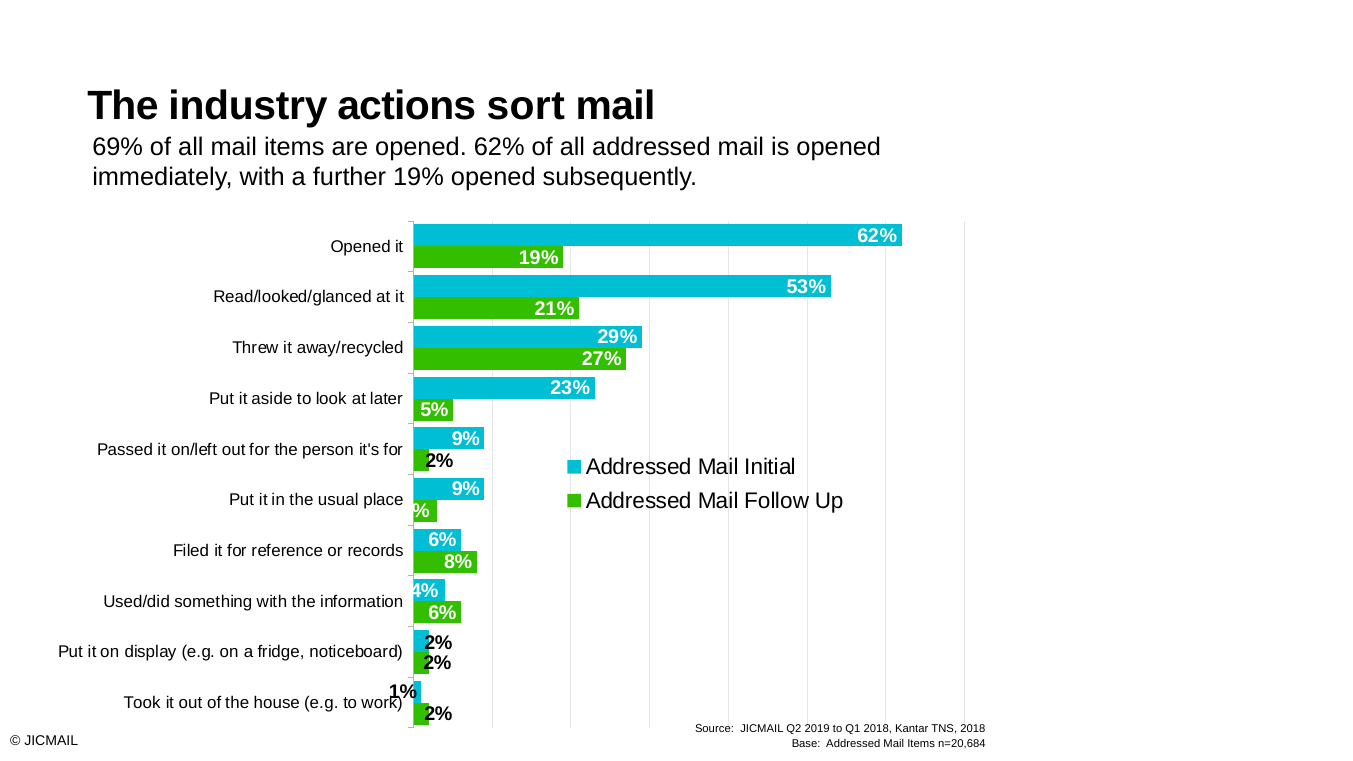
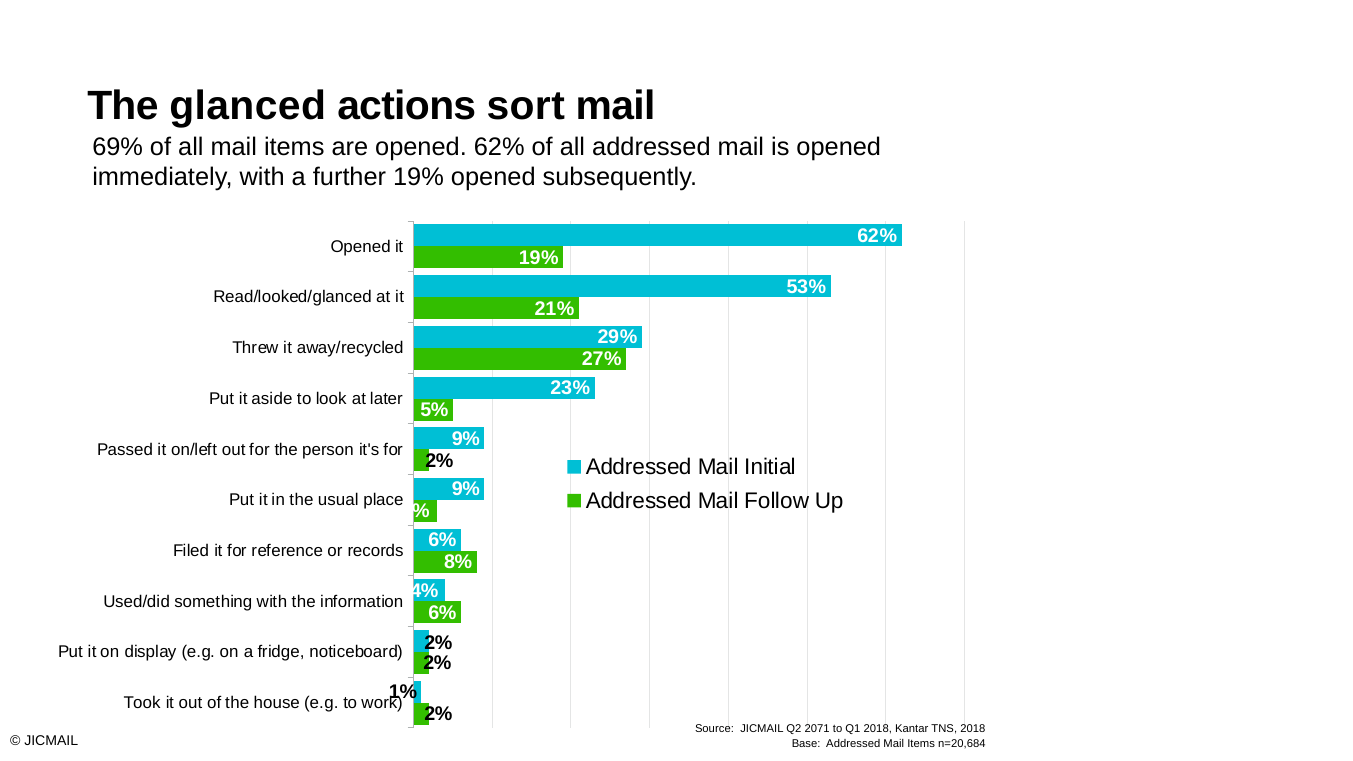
industry: industry -> glanced (248, 106)
2019: 2019 -> 2071 (817, 728)
